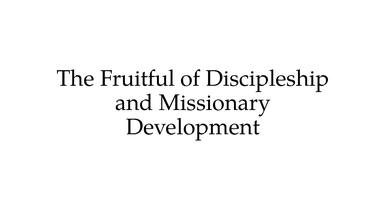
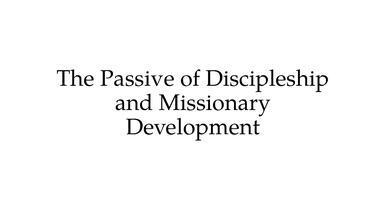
Fruitful: Fruitful -> Passive (137, 78)
